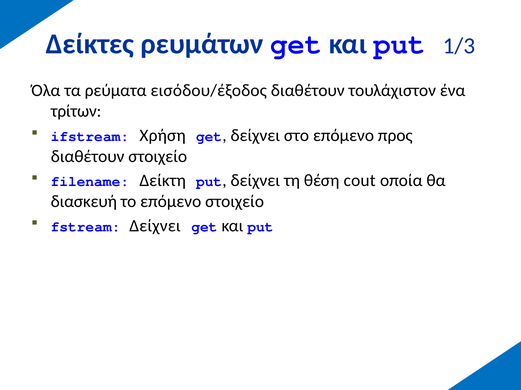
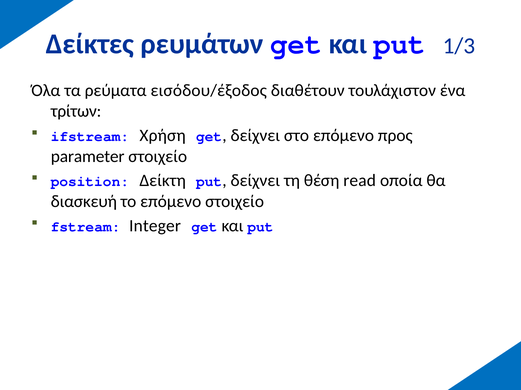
διαθέτουν: διαθέτουν -> parameter (88, 157)
filename: filename -> position (90, 182)
cout: cout -> read (360, 181)
fstream Δείχνει: Δείχνει -> Integer (155, 226)
